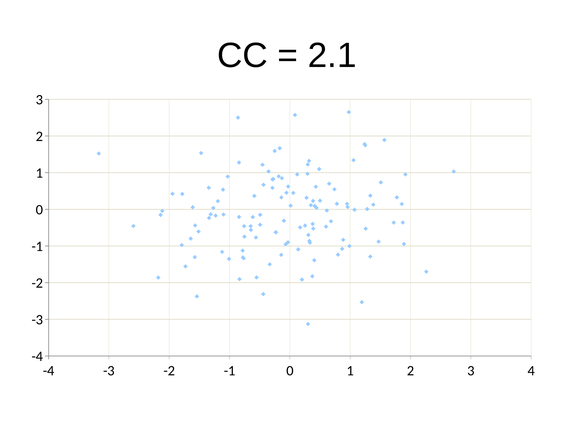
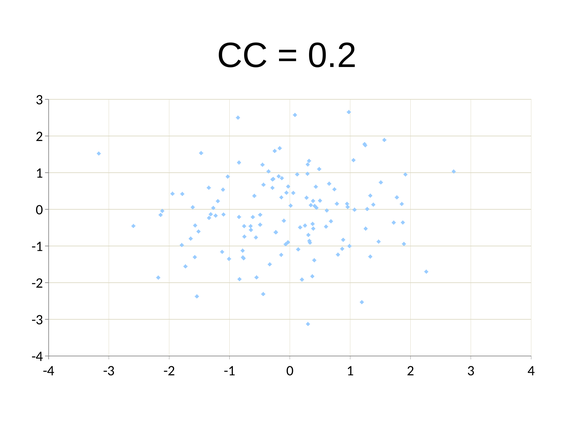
2.1: 2.1 -> 0.2 (332, 56)
